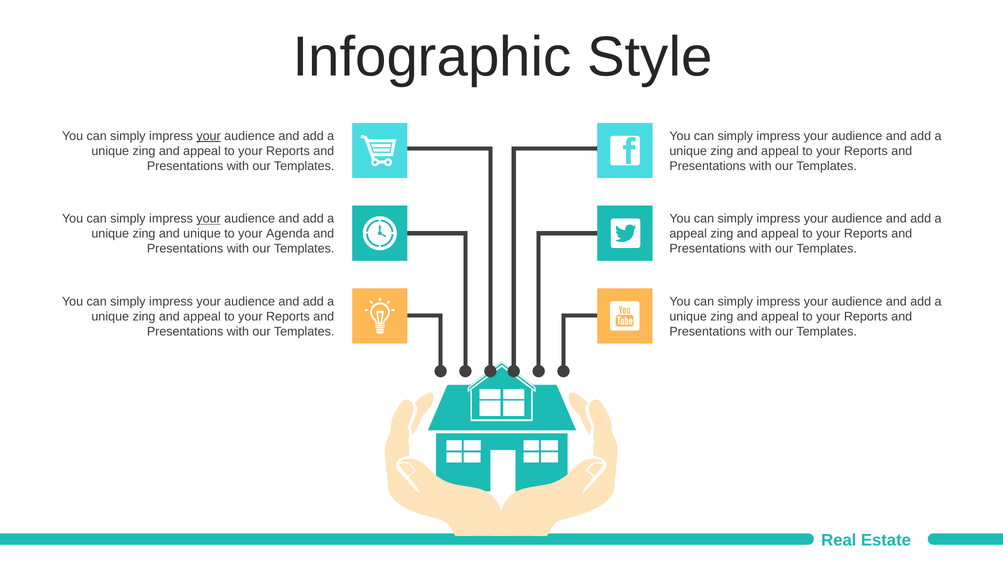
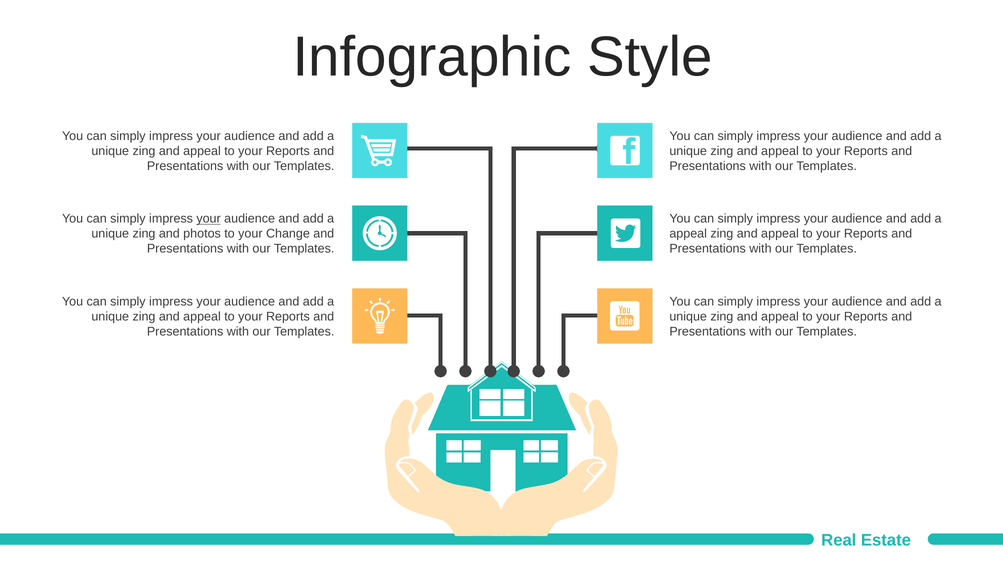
your underline: present -> none (209, 136)
and unique: unique -> photos (202, 234)
Agenda: Agenda -> Change (288, 234)
